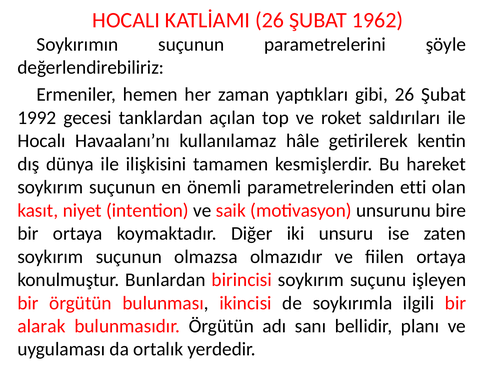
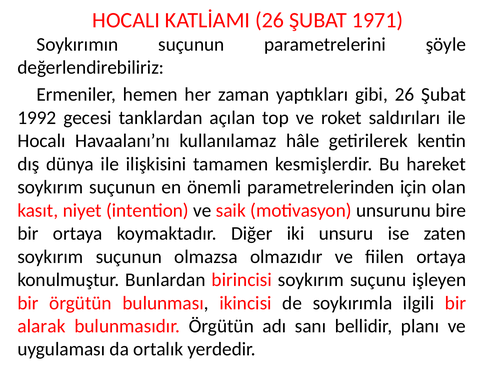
1962: 1962 -> 1971 (378, 20)
etti: etti -> için (413, 187)
